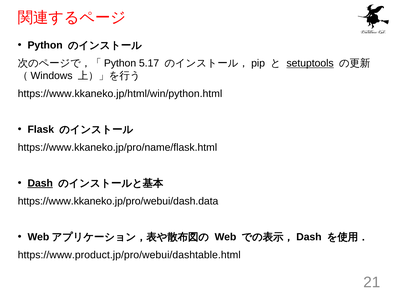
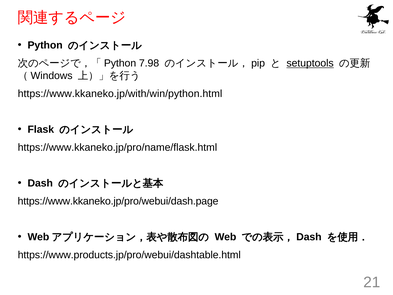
5.17: 5.17 -> 7.98 (149, 63)
https://www.kkaneko.jp/html/win/python.html: https://www.kkaneko.jp/html/win/python.html -> https://www.kkaneko.jp/with/win/python.html (120, 94)
Dash underline: present -> none (40, 183)
https://www.kkaneko.jp/pro/webui/dash.data: https://www.kkaneko.jp/pro/webui/dash.data -> https://www.kkaneko.jp/pro/webui/dash.page (118, 201)
https://www.product.jp/pro/webui/dashtable.html: https://www.product.jp/pro/webui/dashtable.html -> https://www.products.jp/pro/webui/dashtable.html (129, 255)
